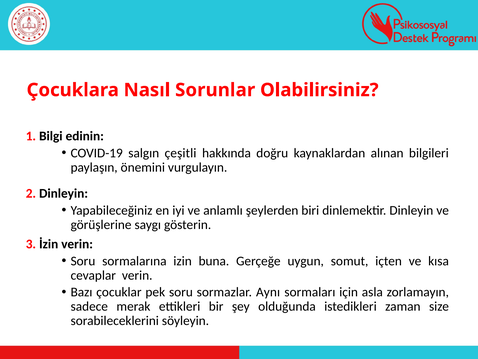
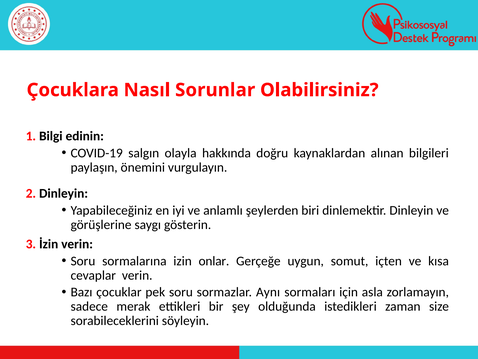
çeşitli: çeşitli -> olayla (181, 153)
buna: buna -> onlar (214, 261)
